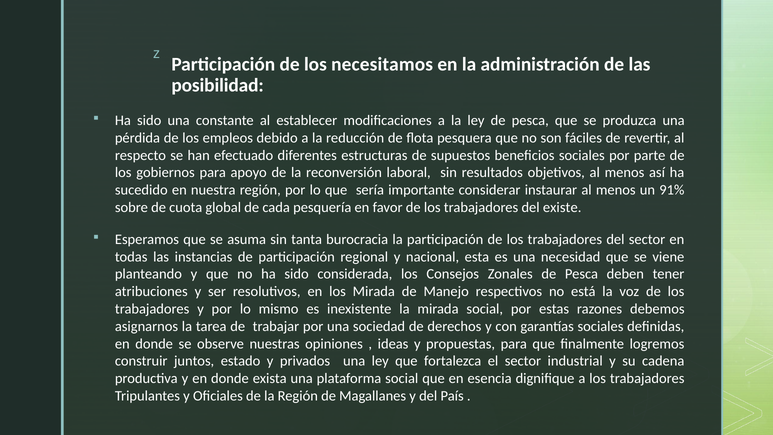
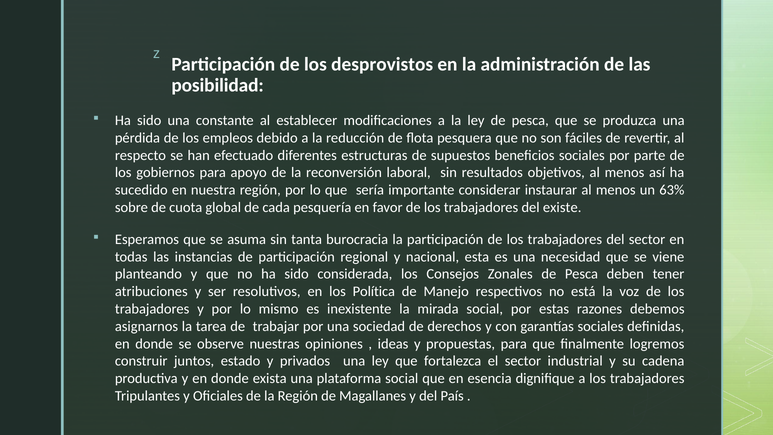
necesitamos: necesitamos -> desprovistos (382, 64)
91%: 91% -> 63% (672, 190)
los Mirada: Mirada -> Política (374, 291)
